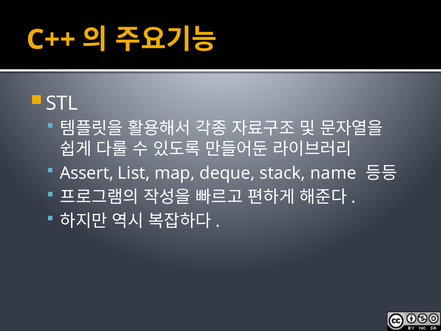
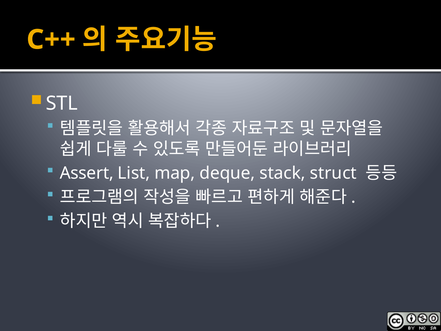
name: name -> struct (333, 173)
